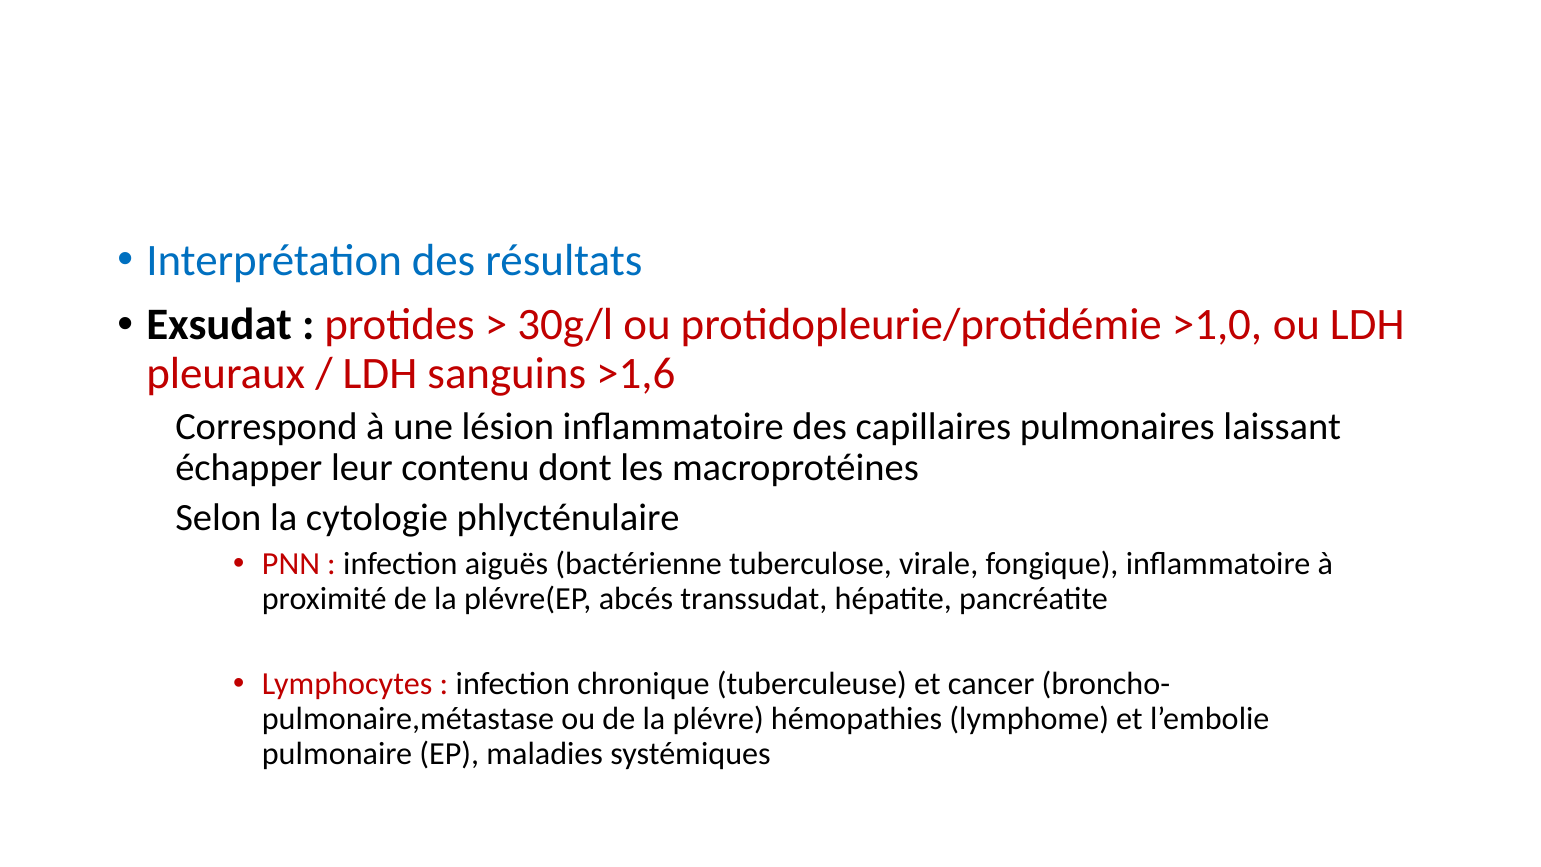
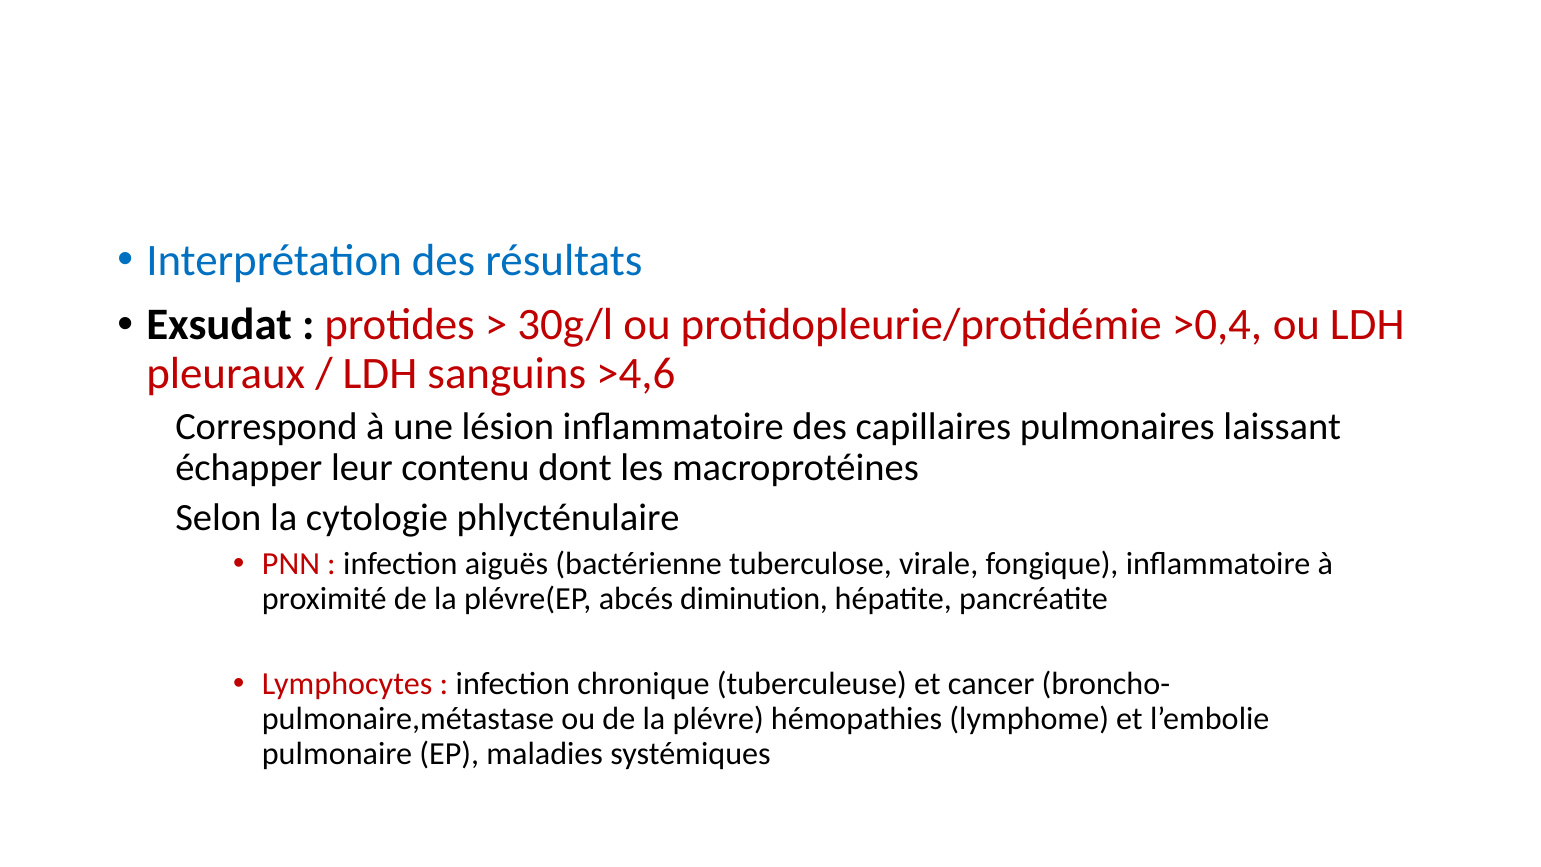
>1,0: >1,0 -> >0,4 (1217, 325)
>1,6: >1,6 -> >4,6 (636, 373)
transsudat: transsudat -> diminution (754, 599)
